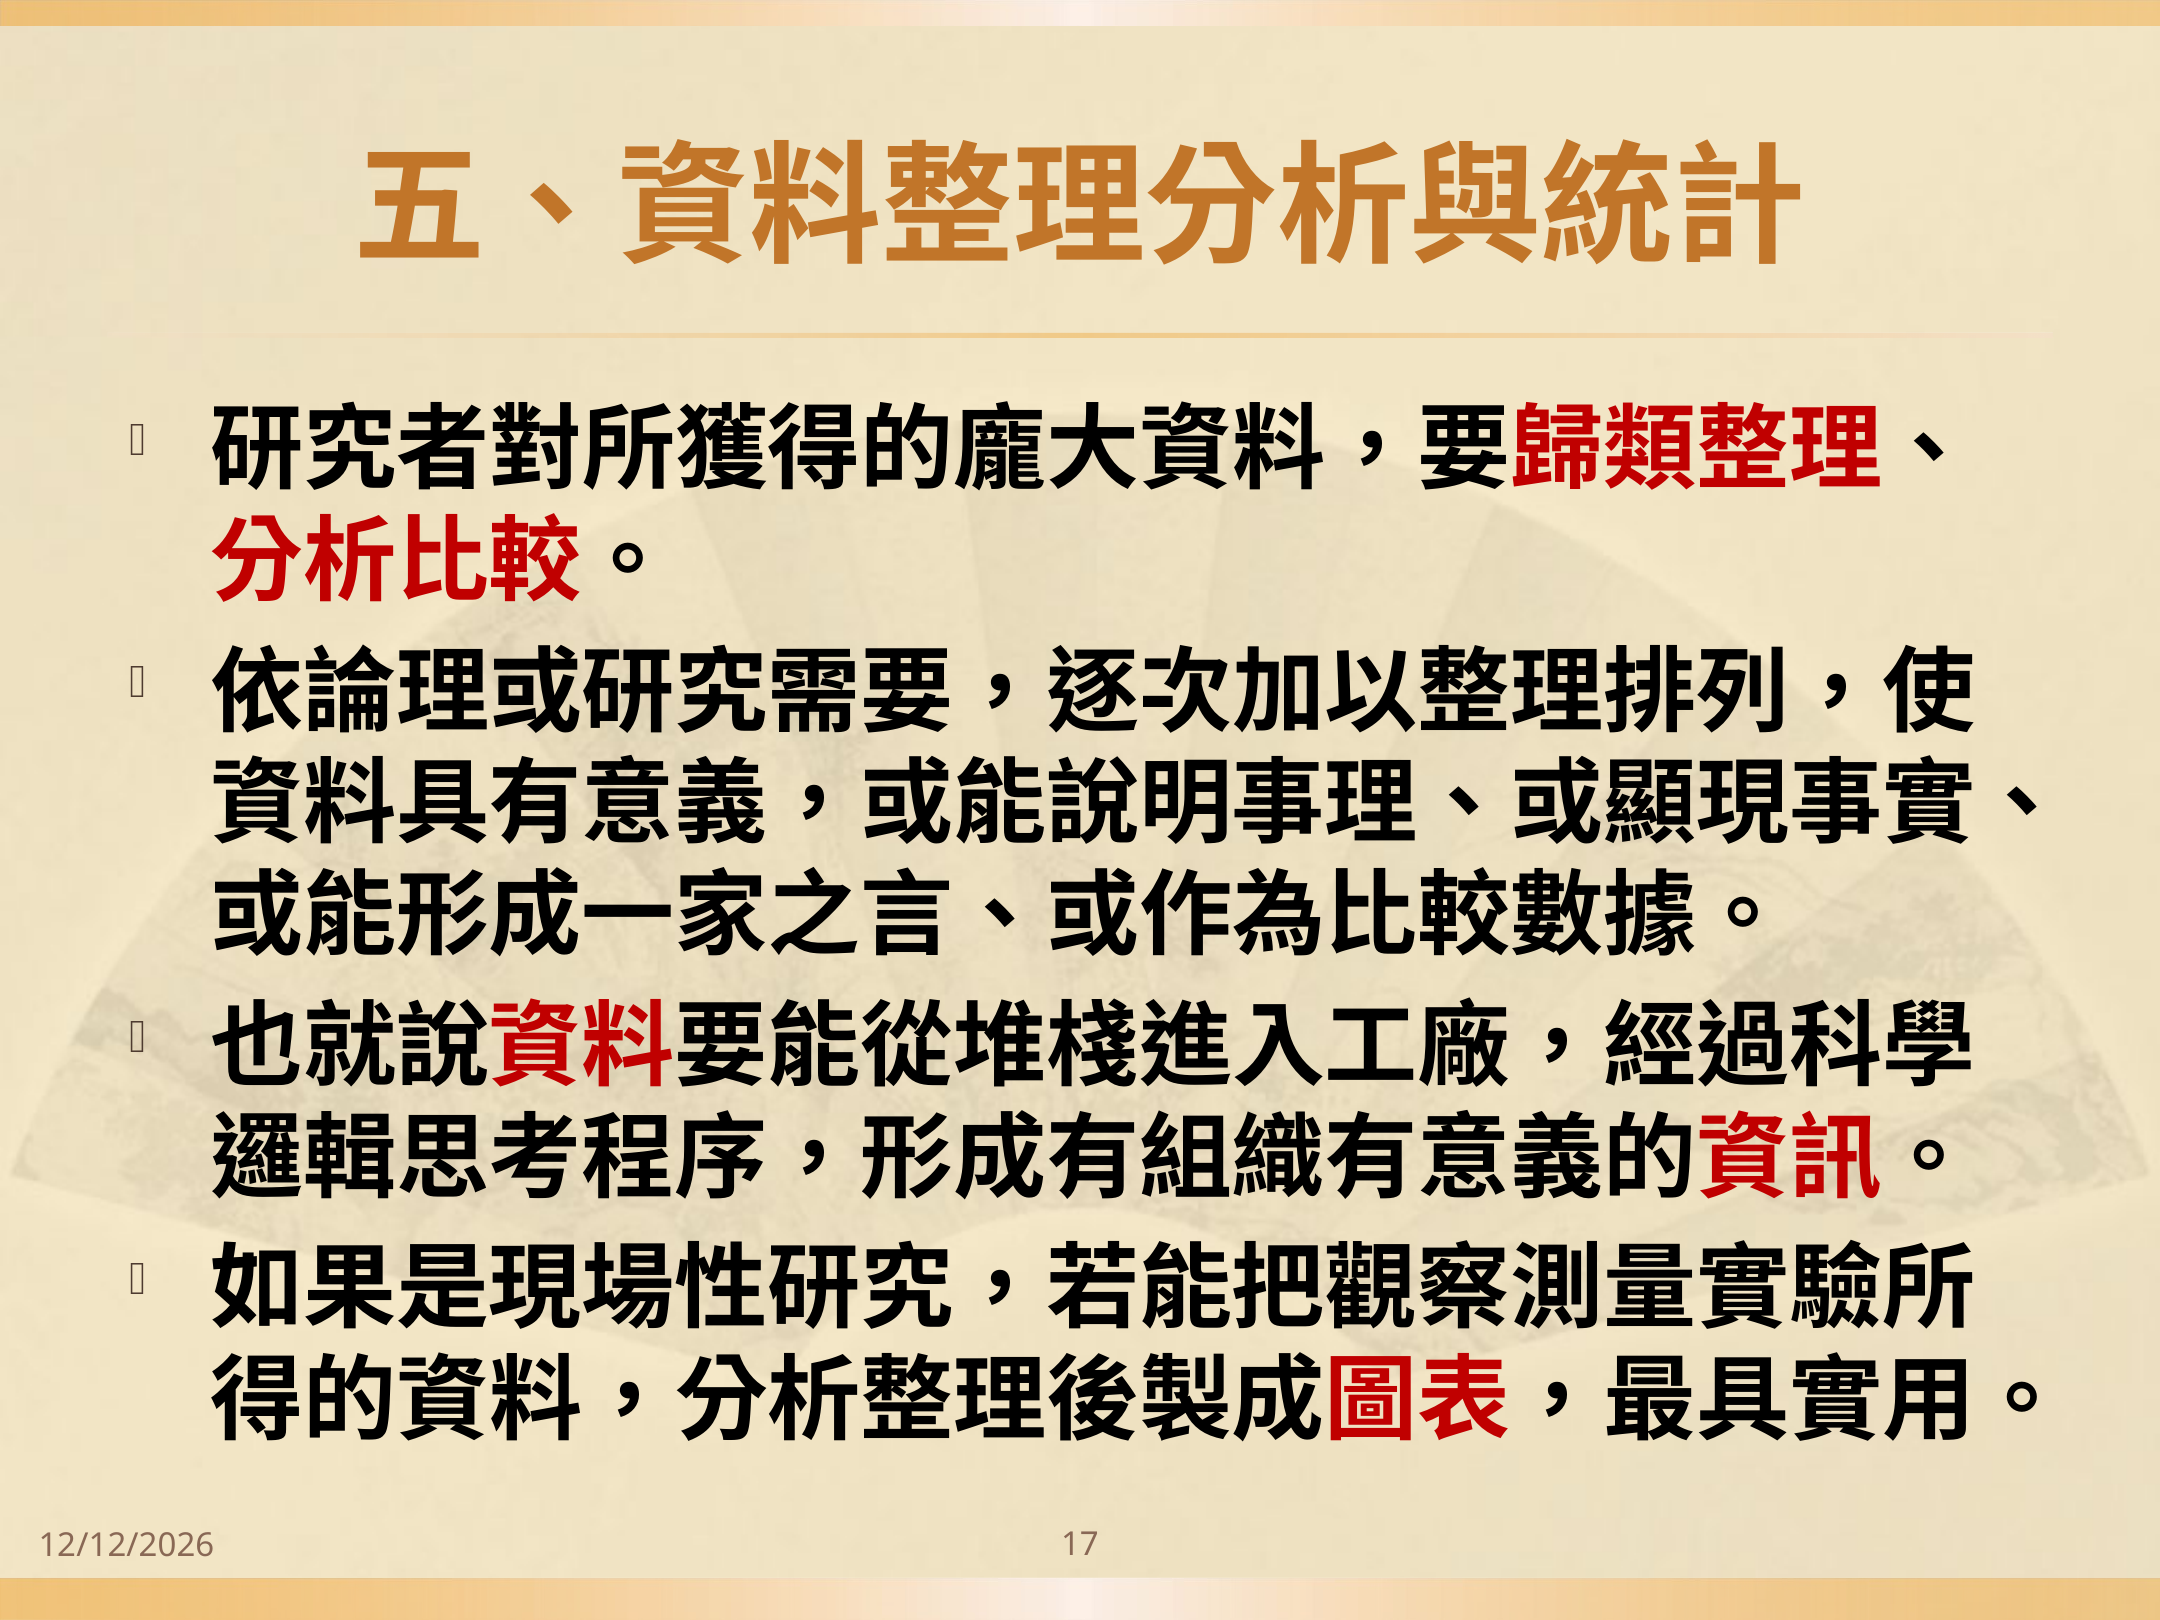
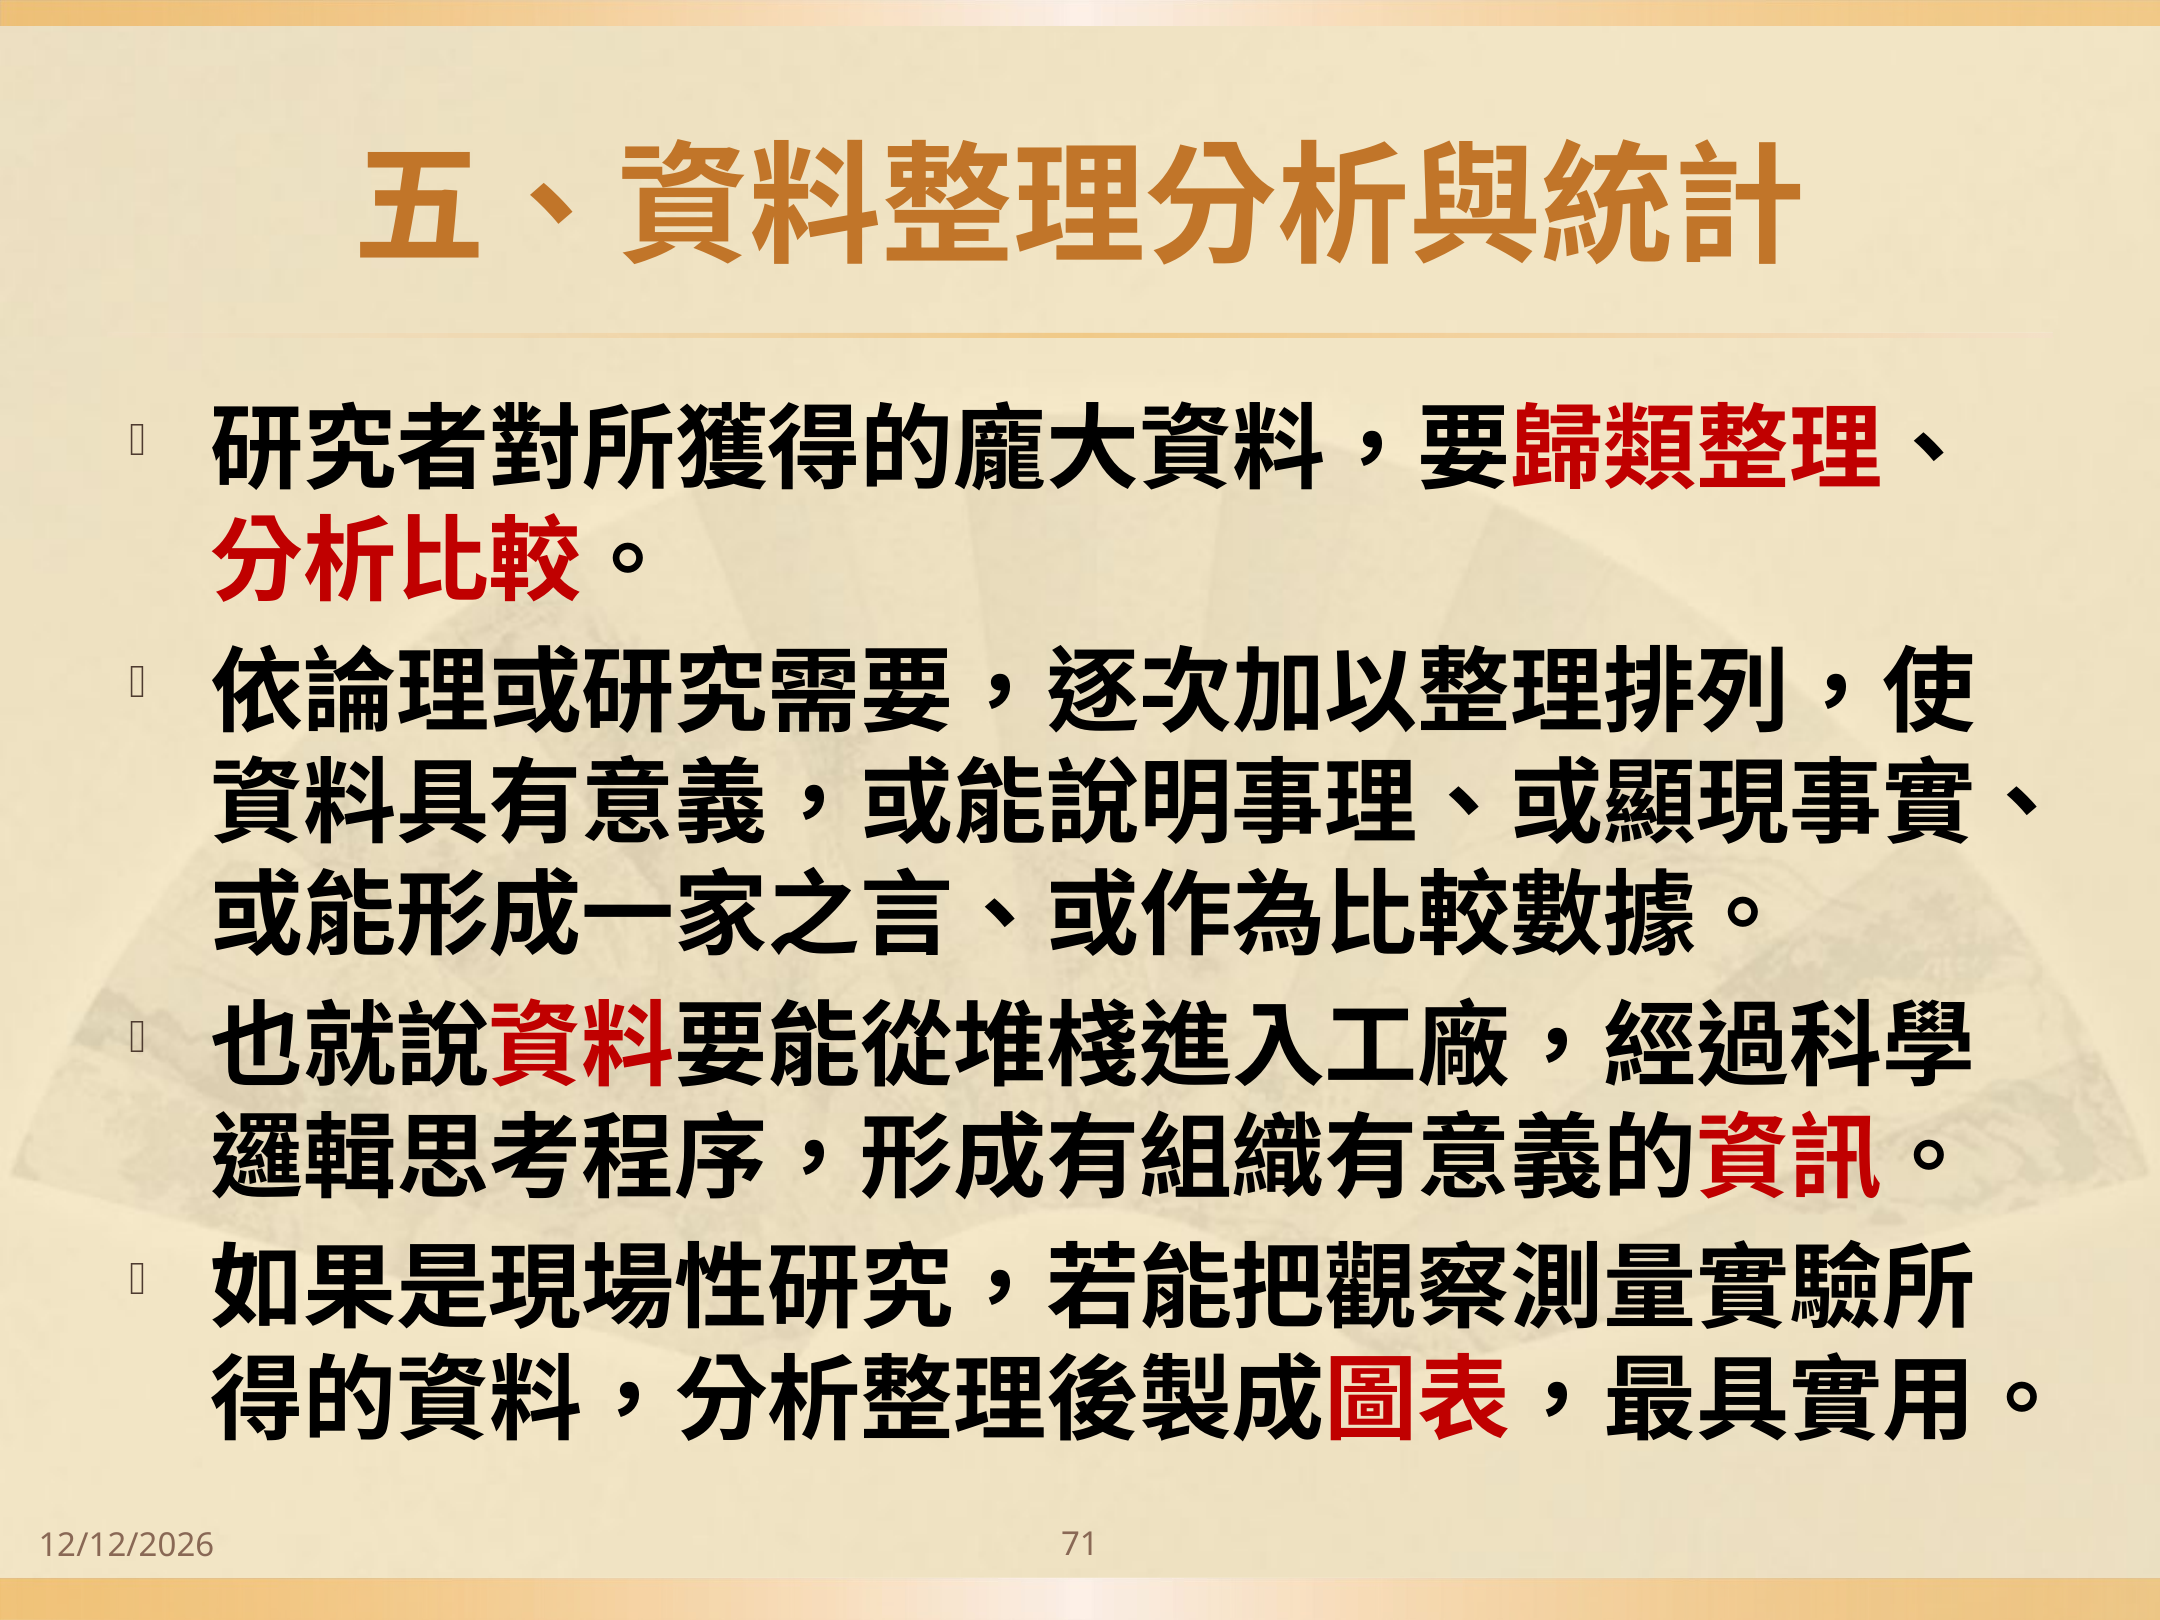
17: 17 -> 71 (1080, 1545)
